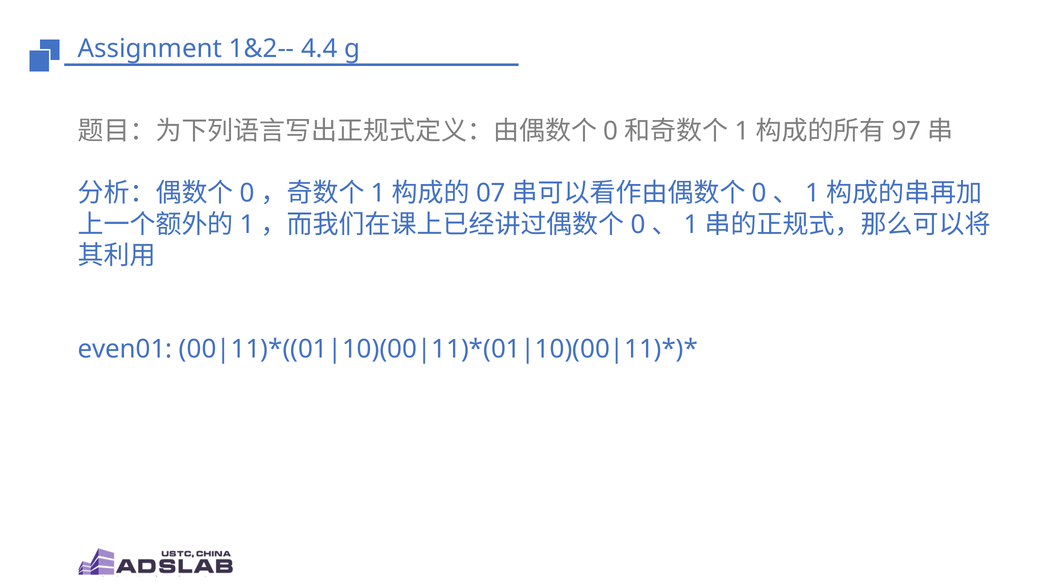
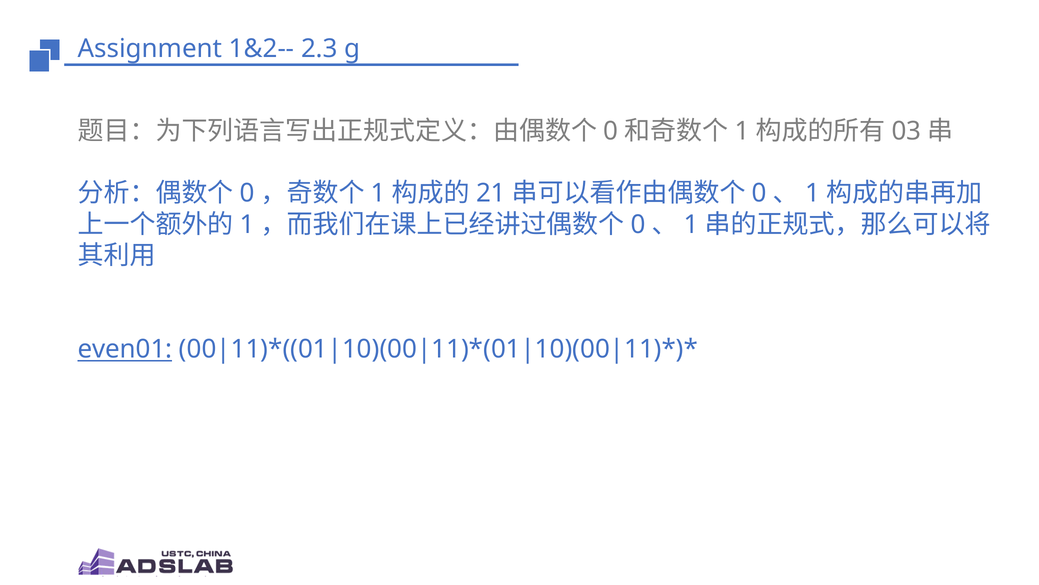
4.4: 4.4 -> 2.3 (319, 49)
97: 97 -> 03 (906, 131)
07: 07 -> 21 (491, 193)
even01 underline: none -> present (125, 349)
